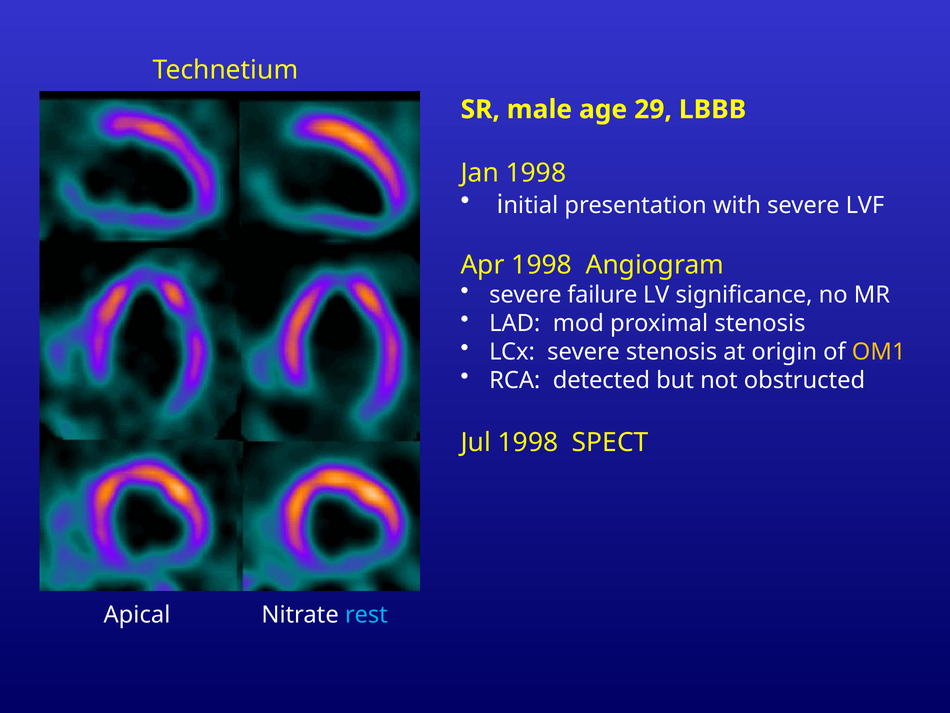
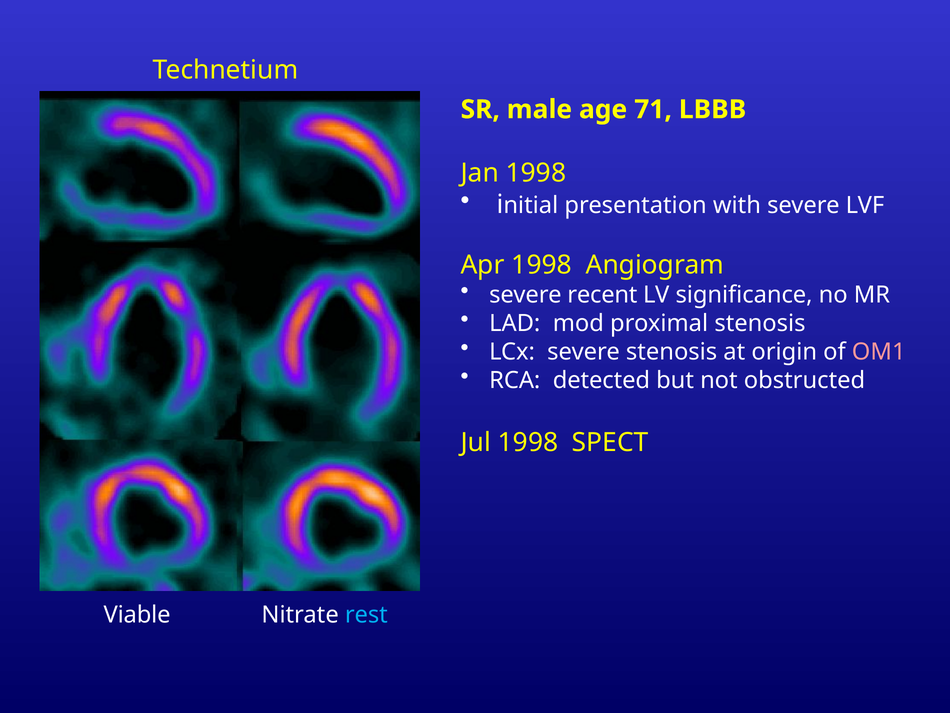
29: 29 -> 71 (653, 109)
failure: failure -> recent (602, 295)
OM1 colour: yellow -> pink (879, 352)
Apical: Apical -> Viable (137, 615)
